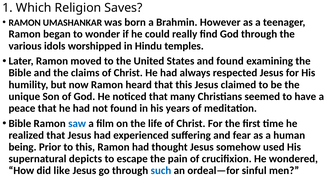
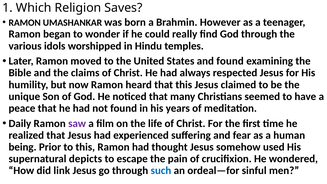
Bible: Bible -> Daily (20, 123)
saw colour: blue -> purple (77, 123)
like: like -> link (62, 171)
